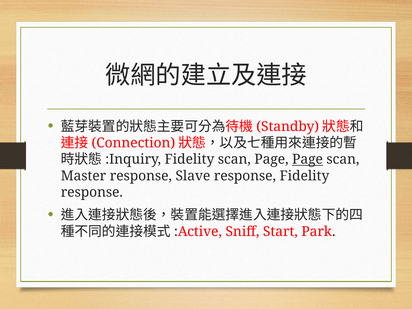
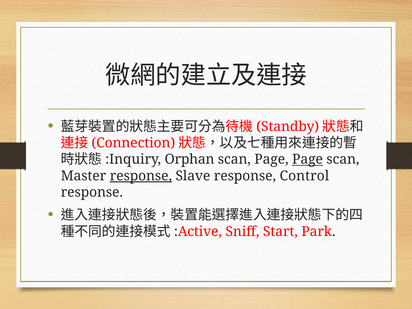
Fidelity: Fidelity -> Orphan (190, 159)
response underline: none -> present (141, 176)
response Fidelity: Fidelity -> Control (304, 176)
